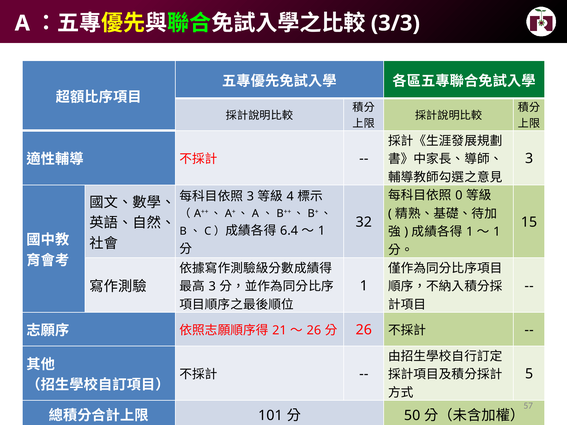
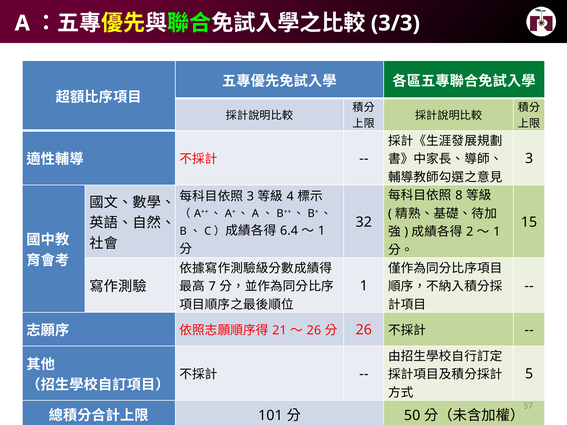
0: 0 -> 8 (459, 195)
1: 1 -> 2 (470, 232)
3: 3 -> 7 (212, 287)
